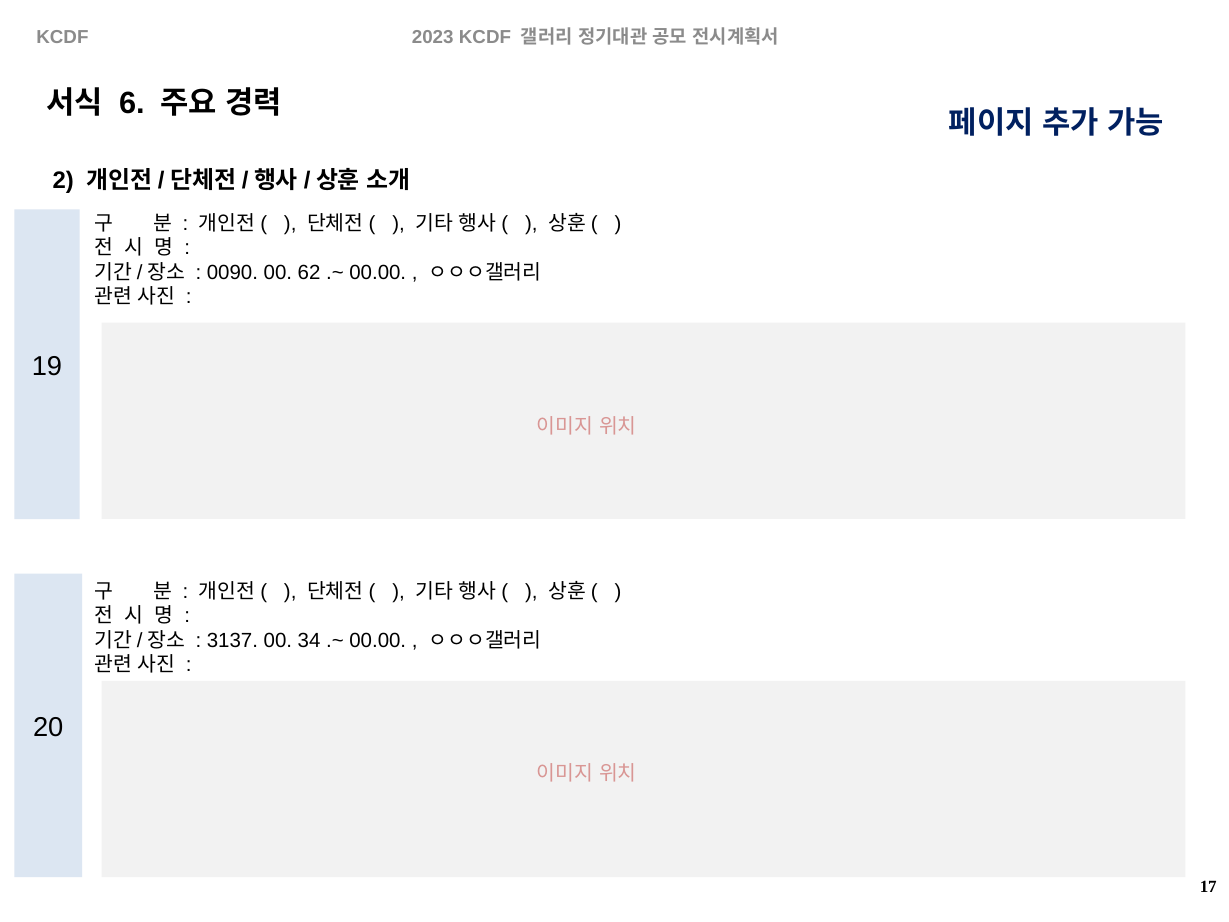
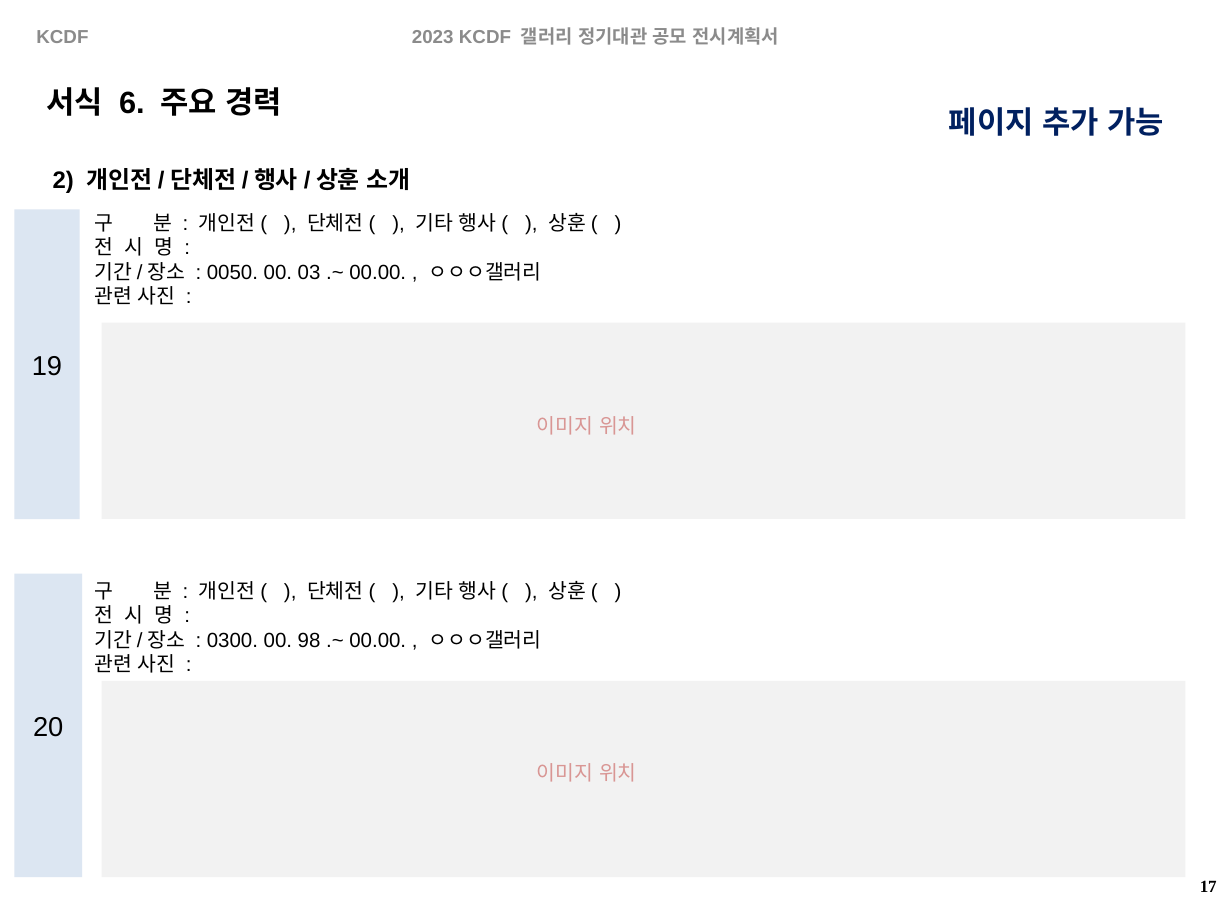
0090: 0090 -> 0050 (232, 273)
62: 62 -> 03 (309, 273)
3137: 3137 -> 0300 (232, 640)
34: 34 -> 98 (309, 640)
